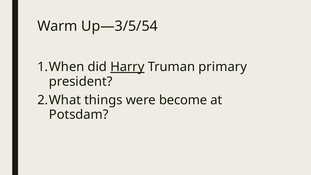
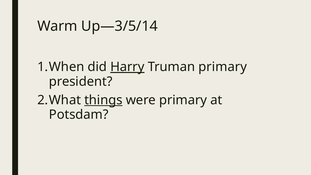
Up—3/5/54: Up—3/5/54 -> Up—3/5/14 (119, 26)
things underline: none -> present (103, 100)
were become: become -> primary (183, 100)
